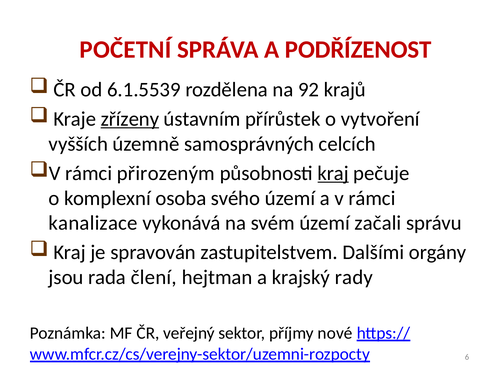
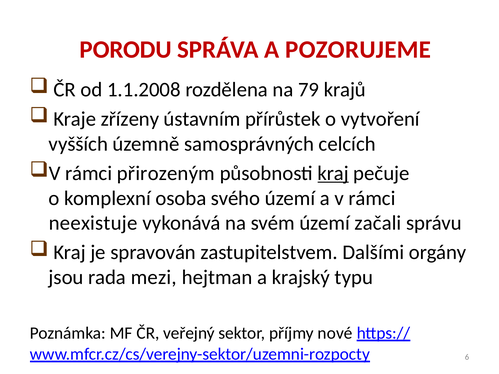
POČETNÍ: POČETNÍ -> PORODU (126, 50)
PODŘÍZENOST: PODŘÍZENOST -> POZORUJEME (358, 50)
6.1.5539: 6.1.5539 -> 1.1.2008 (144, 90)
92: 92 -> 79 (309, 90)
zřízeny underline: present -> none (130, 119)
kanalizace: kanalizace -> neexistuje (93, 223)
člení: člení -> mezi (154, 278)
rady: rady -> typu (354, 278)
